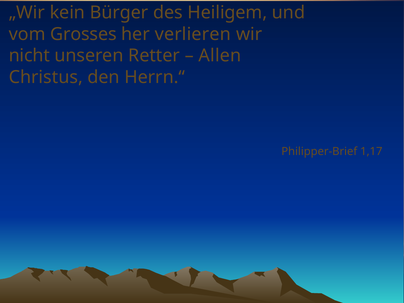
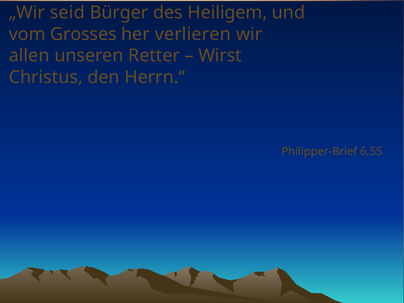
kein: kein -> seid (67, 13)
nicht: nicht -> allen (29, 56)
Allen: Allen -> Wirst (220, 56)
1,17: 1,17 -> 6,55 (371, 152)
